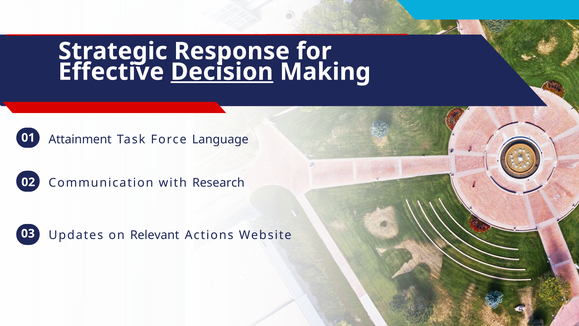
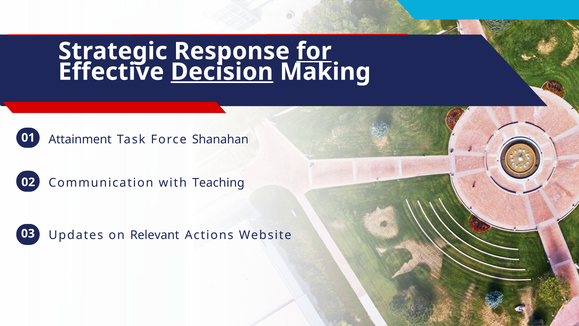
for underline: none -> present (314, 51)
Language: Language -> Shanahan (220, 139)
Research: Research -> Teaching (218, 183)
